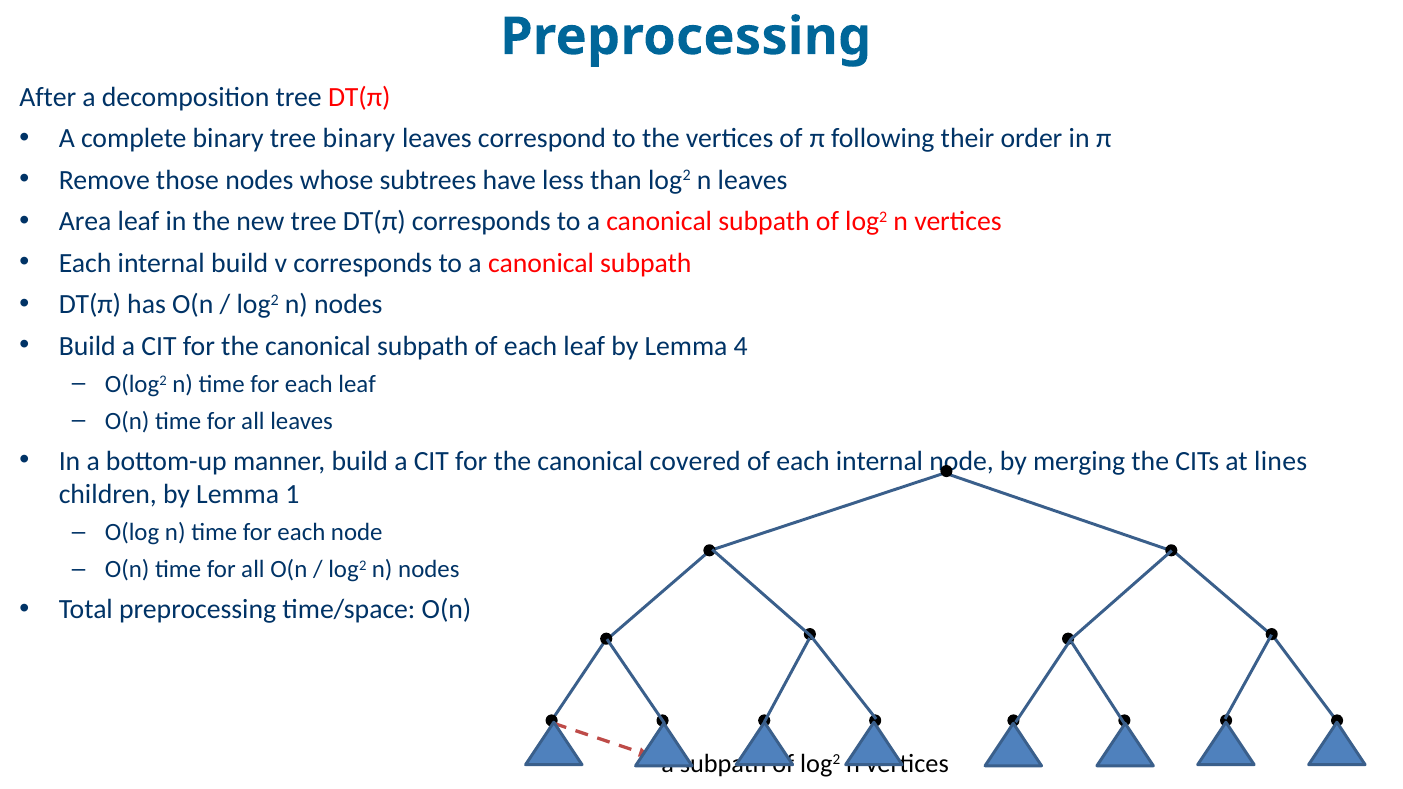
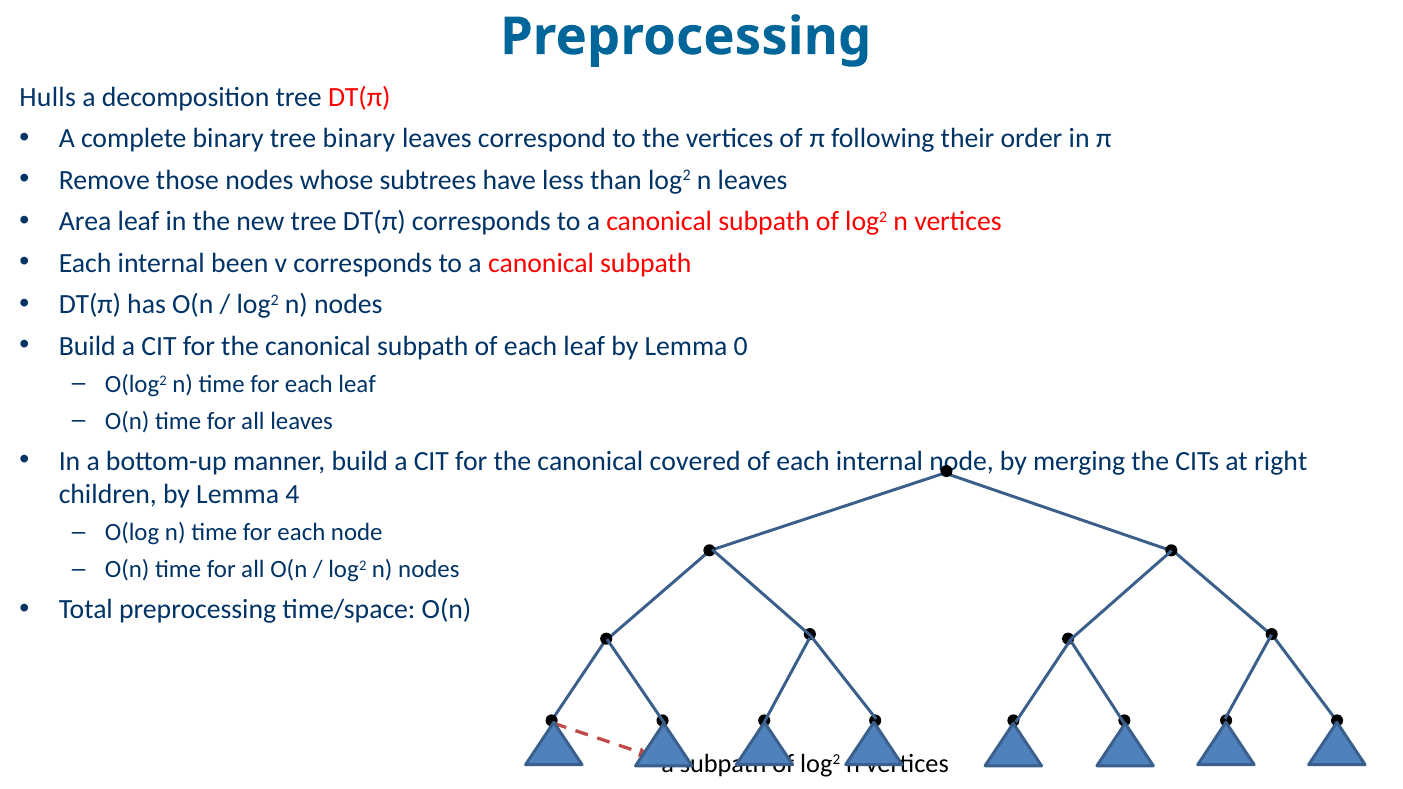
After: After -> Hulls (48, 97)
internal build: build -> been (240, 263)
4: 4 -> 0 (741, 346)
lines: lines -> right (1281, 461)
1: 1 -> 4 (292, 495)
